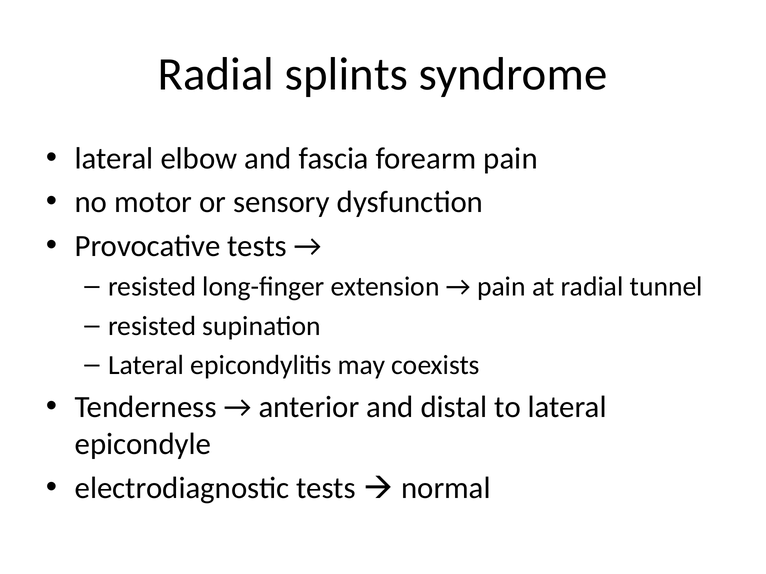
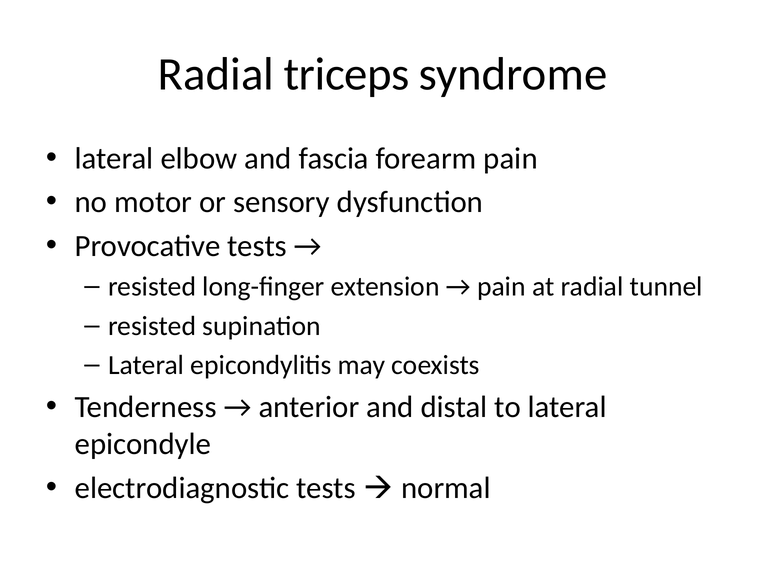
splints: splints -> triceps (347, 74)
